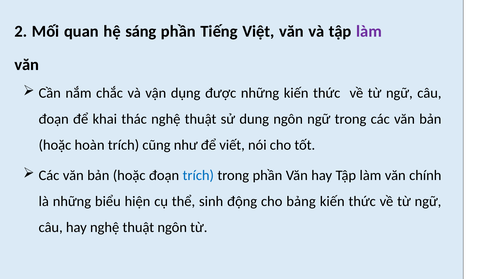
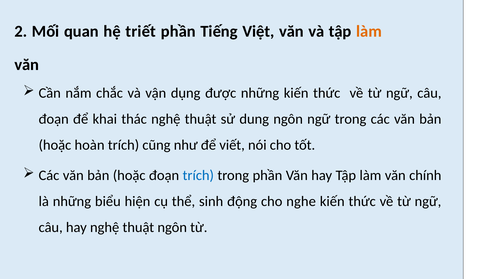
sáng: sáng -> triết (141, 32)
làm colour: purple -> orange (369, 32)
bảng: bảng -> nghe (301, 201)
